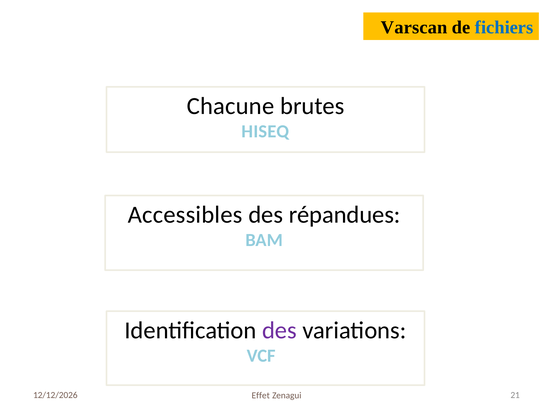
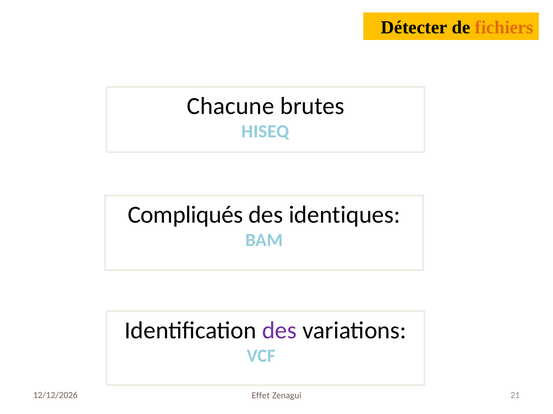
Varscan: Varscan -> Détecter (414, 28)
fichiers colour: blue -> orange (504, 28)
Accessibles: Accessibles -> Compliqués (185, 215)
répandues: répandues -> identiques (345, 215)
